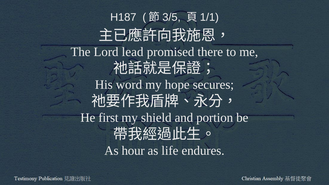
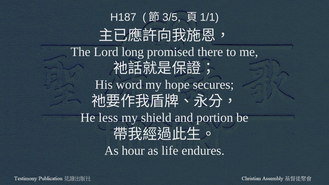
lead: lead -> long (133, 52)
first: first -> less (108, 118)
